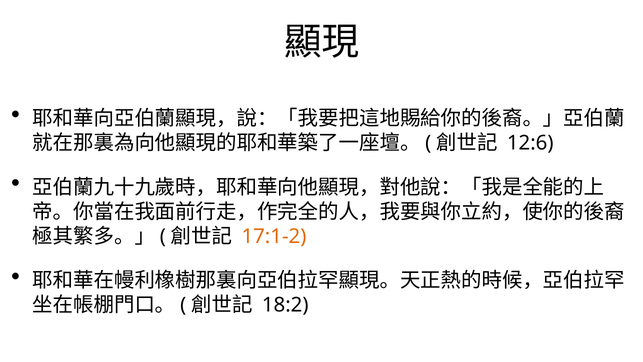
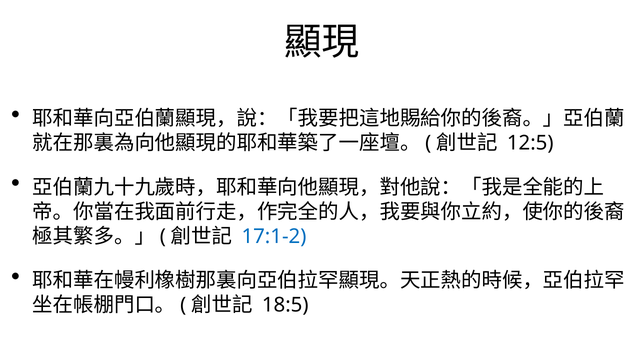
12:6: 12:6 -> 12:5 (530, 143)
17:1-2 colour: orange -> blue (274, 236)
18:2: 18:2 -> 18:5 (285, 305)
